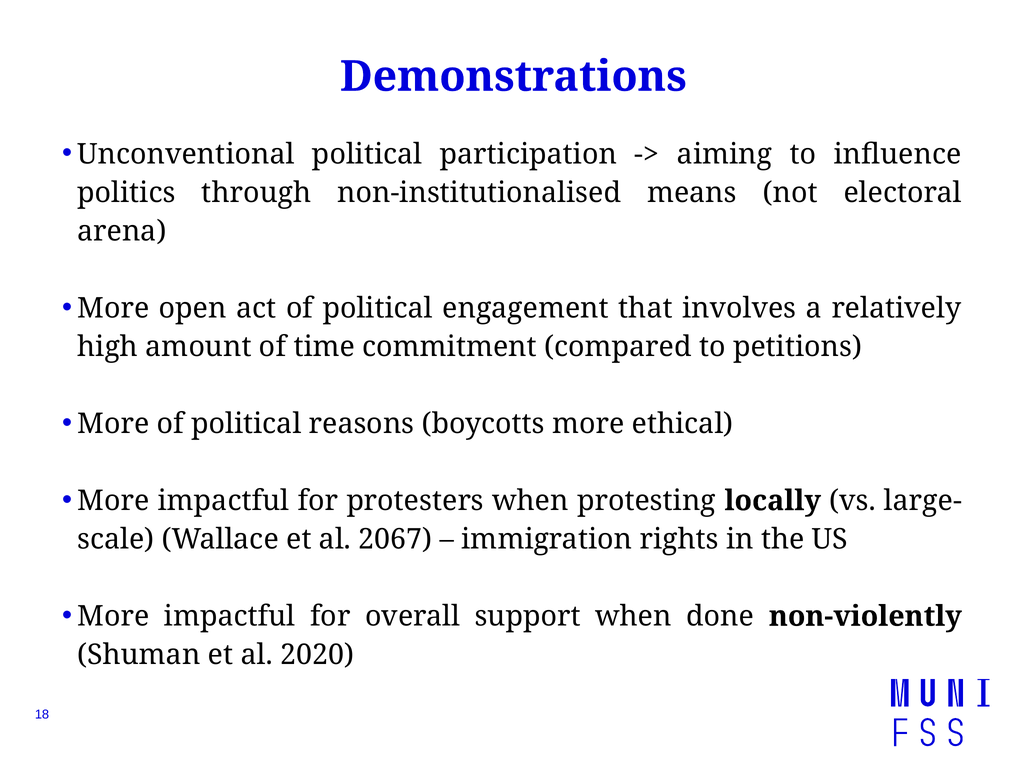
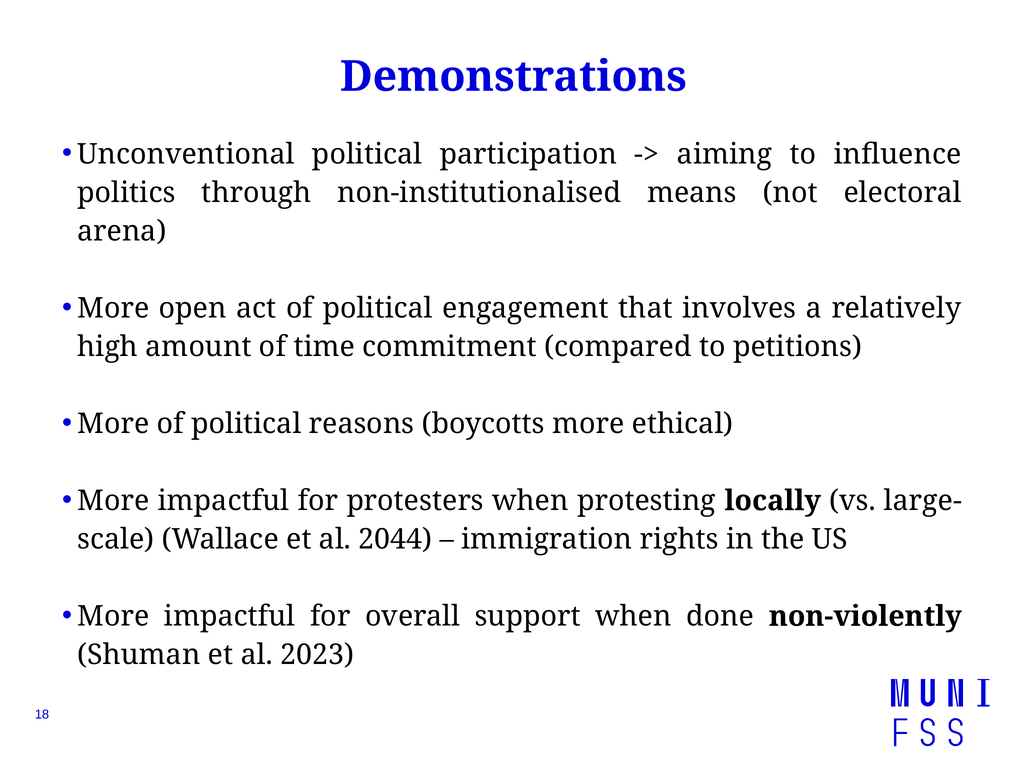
2067: 2067 -> 2044 (395, 539)
2020: 2020 -> 2023 (317, 655)
